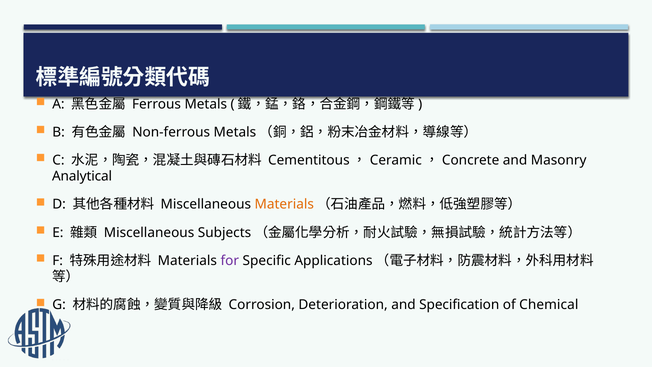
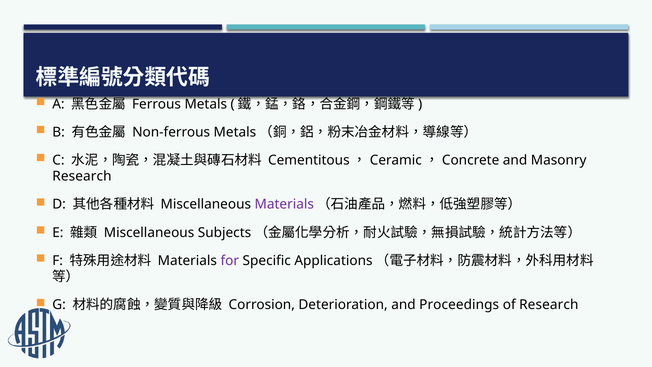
Analytical: Analytical -> Research (82, 176)
Materials colour: orange -> purple (284, 204)
Specification: Specification -> Proceedings (459, 305)
of Chemical: Chemical -> Research (549, 305)
